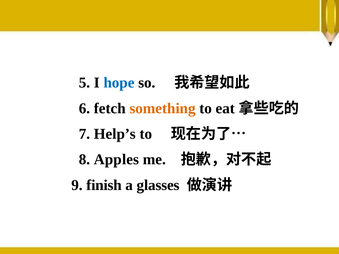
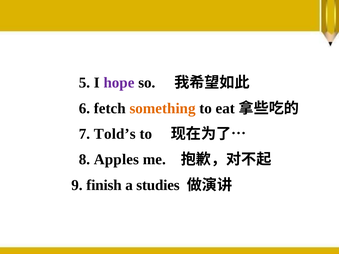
hope colour: blue -> purple (119, 83)
Help’s: Help’s -> Told’s (115, 134)
glasses: glasses -> studies (158, 185)
